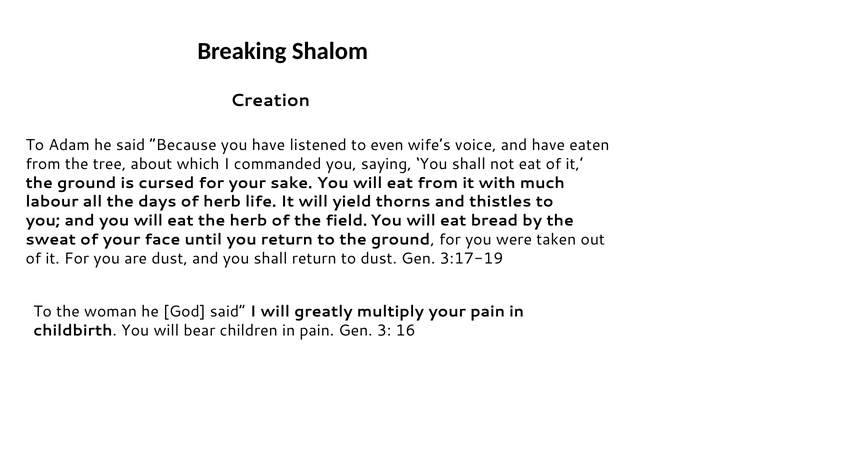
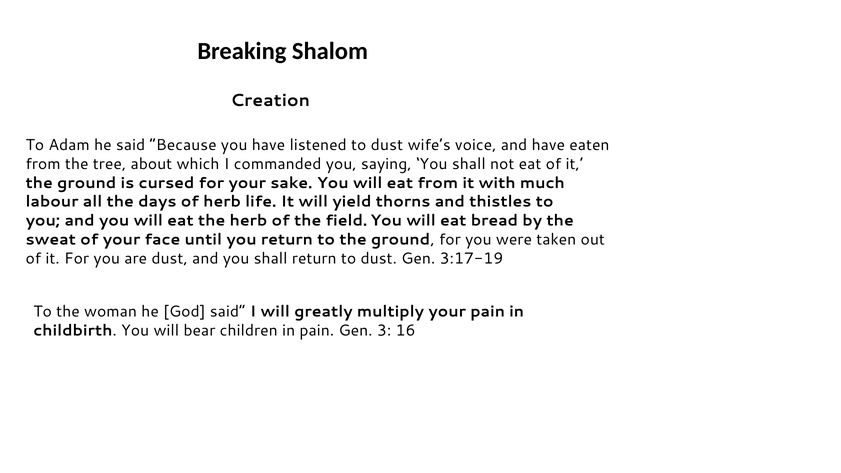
listened to even: even -> dust (387, 145)
